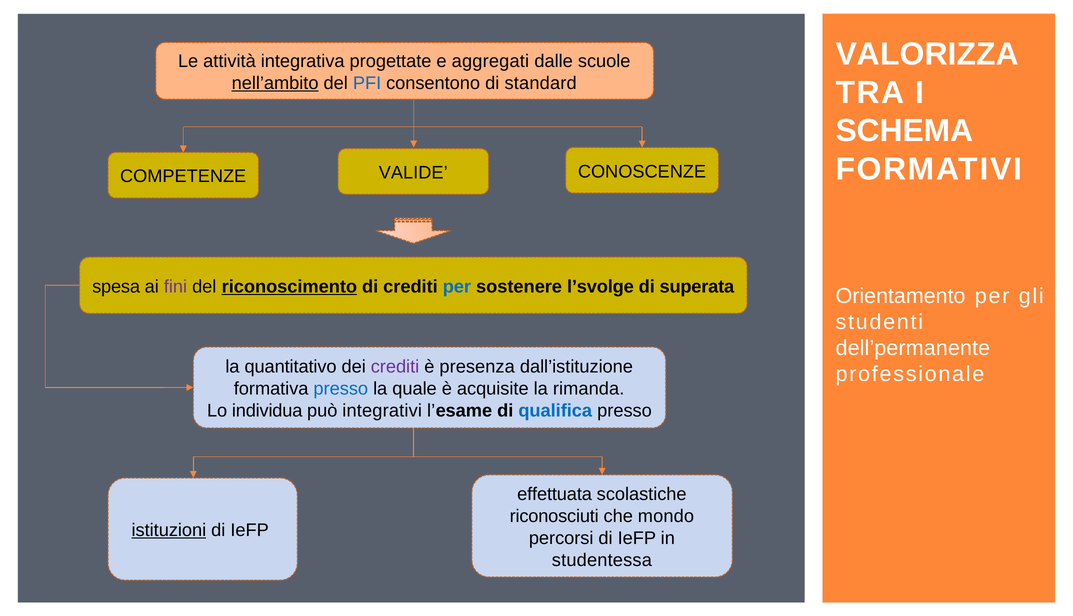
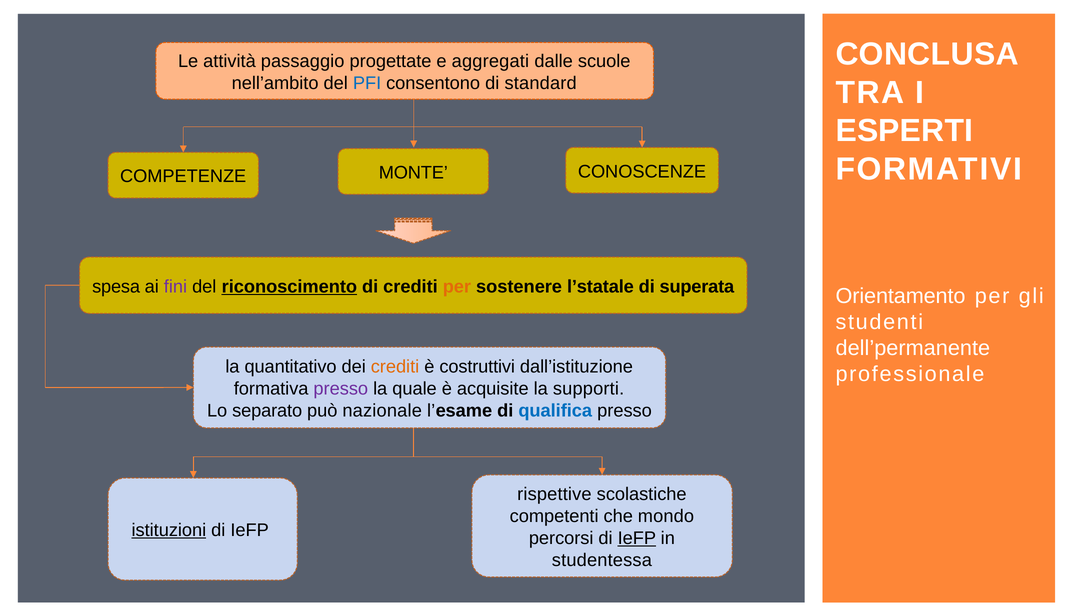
VALORIZZA: VALORIZZA -> CONCLUSA (927, 54)
integrativa: integrativa -> passaggio (303, 61)
nell’ambito underline: present -> none (275, 83)
SCHEMA: SCHEMA -> ESPERTI (904, 131)
VALIDE: VALIDE -> MONTE (413, 173)
per colour: blue -> orange (457, 286)
l’svolge: l’svolge -> l’statale (600, 286)
crediti colour: purple -> orange (395, 367)
presenza: presenza -> costruttivi (477, 367)
presso colour: blue -> purple (341, 388)
rimanda: rimanda -> supporti (589, 388)
individua: individua -> separato (267, 410)
integrativi: integrativi -> nazionale (382, 410)
effettuata: effettuata -> rispettive (554, 494)
riconosciuti: riconosciuti -> competenti (554, 516)
IeFP underline: none -> present (637, 538)
